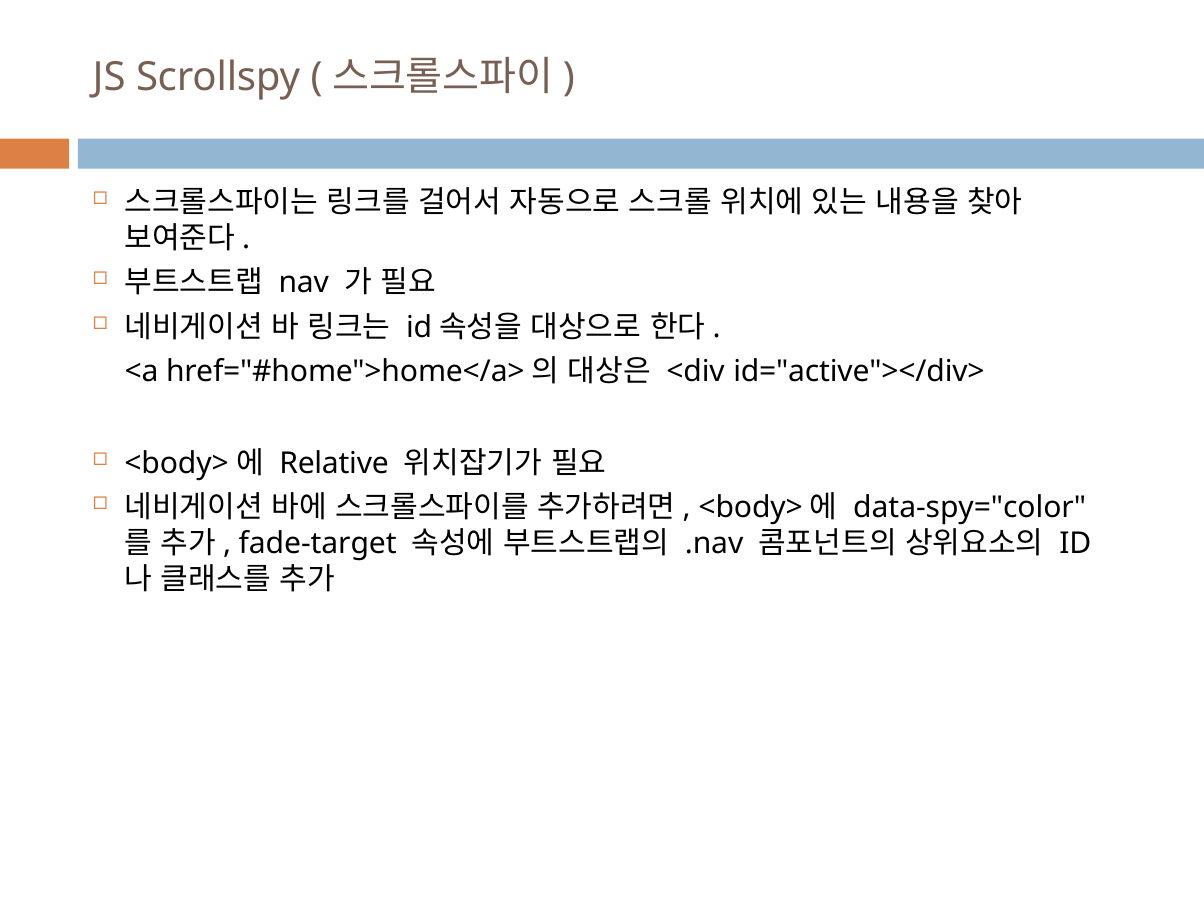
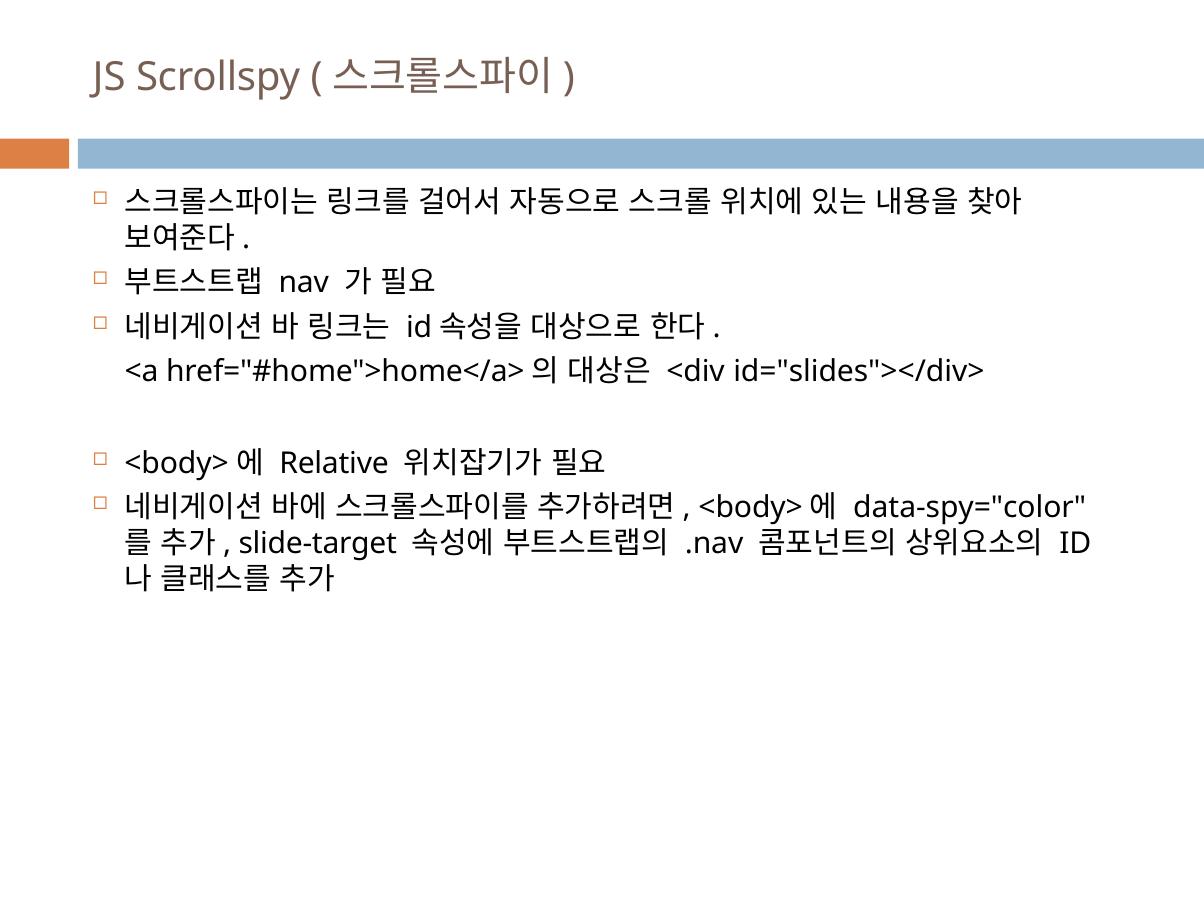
id="active"></div>: id="active"></div> -> id="slides"></div> (859, 372)
fade-target: fade-target -> slide-target (318, 544)
